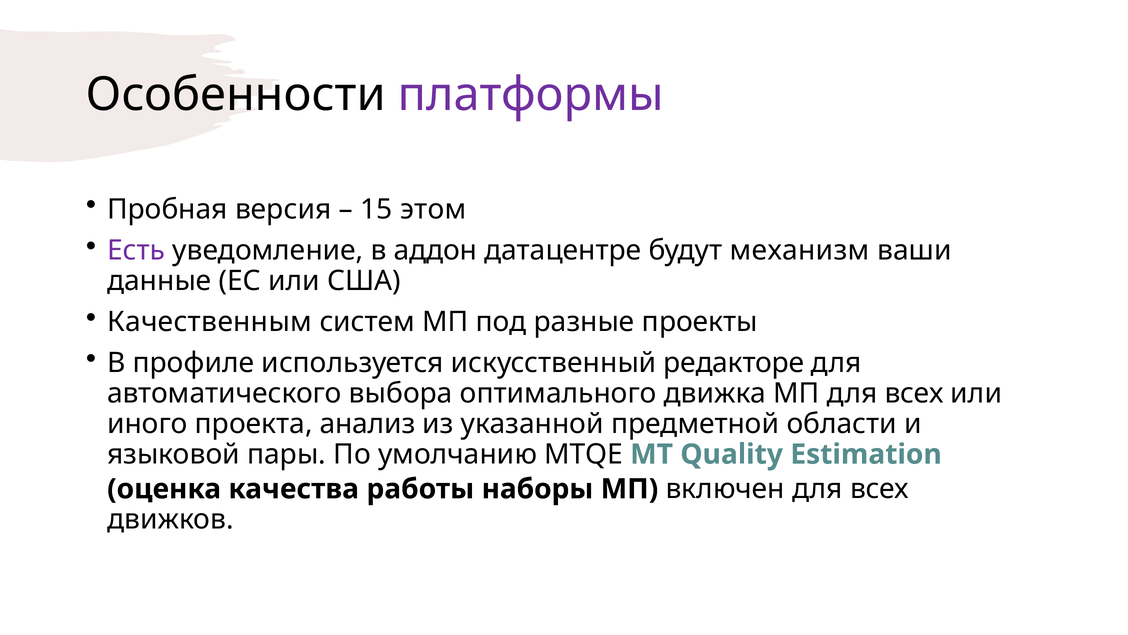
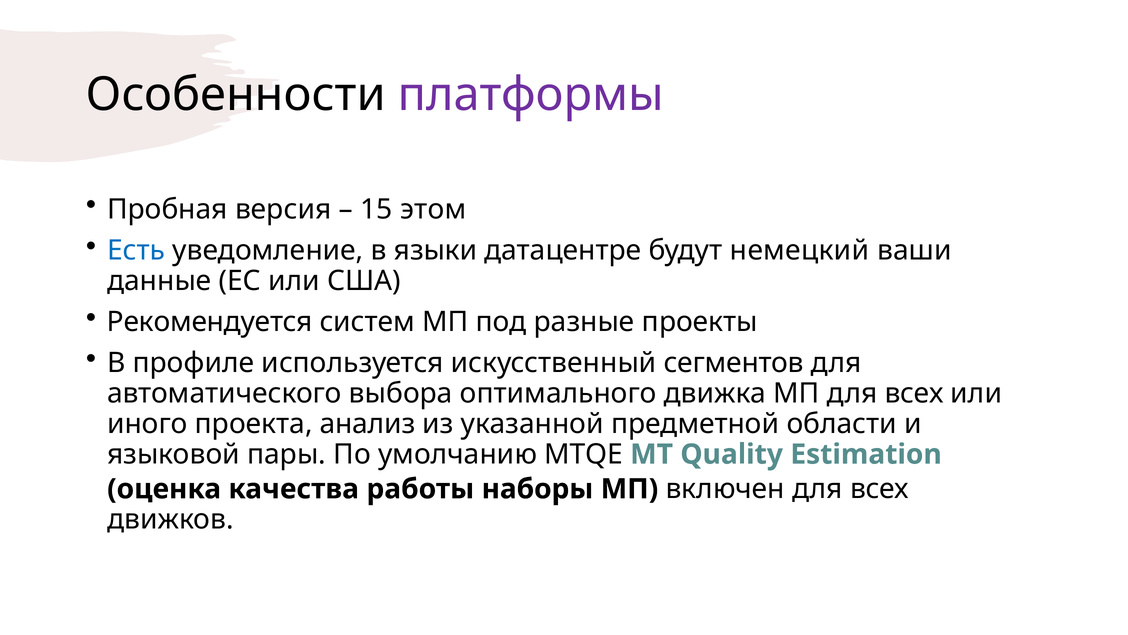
Есть colour: purple -> blue (136, 250)
аддон: аддон -> языки (436, 250)
механизм: механизм -> немецкий (800, 250)
Качественным: Качественным -> Рекомендуется (210, 322)
редакторе: редакторе -> сегментов (734, 363)
